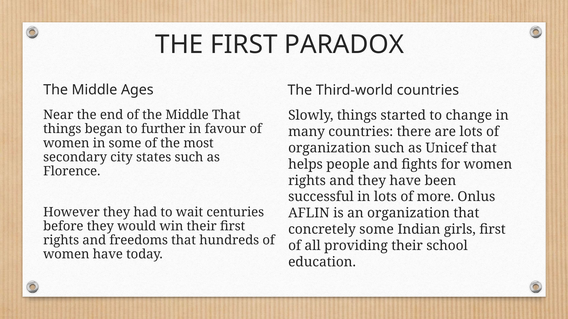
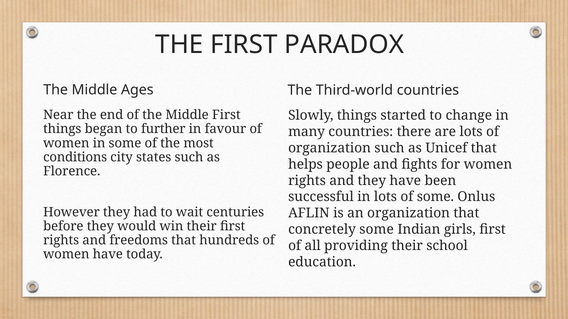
Middle That: That -> First (226, 115)
secondary: secondary -> conditions (75, 157)
of more: more -> some (435, 197)
